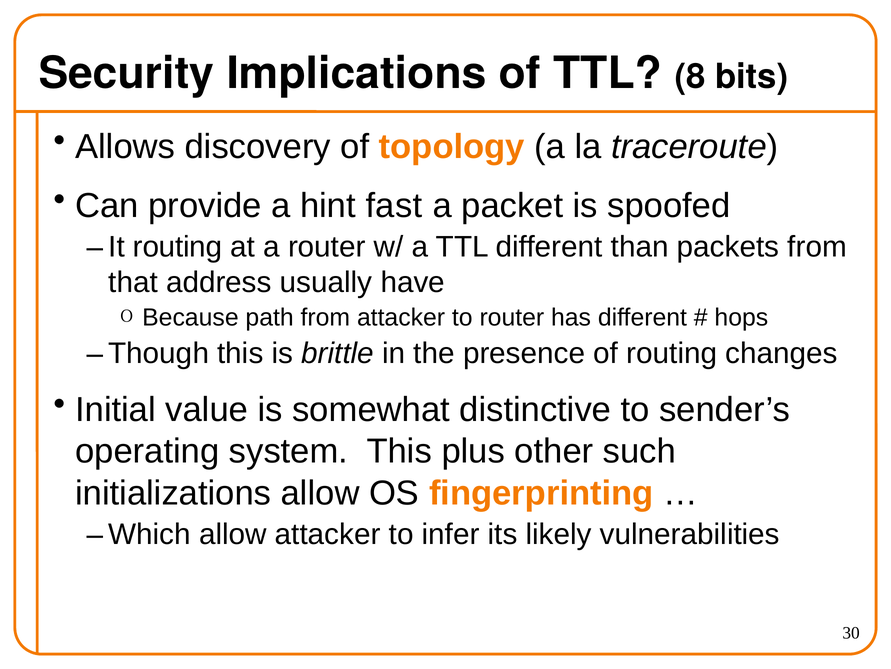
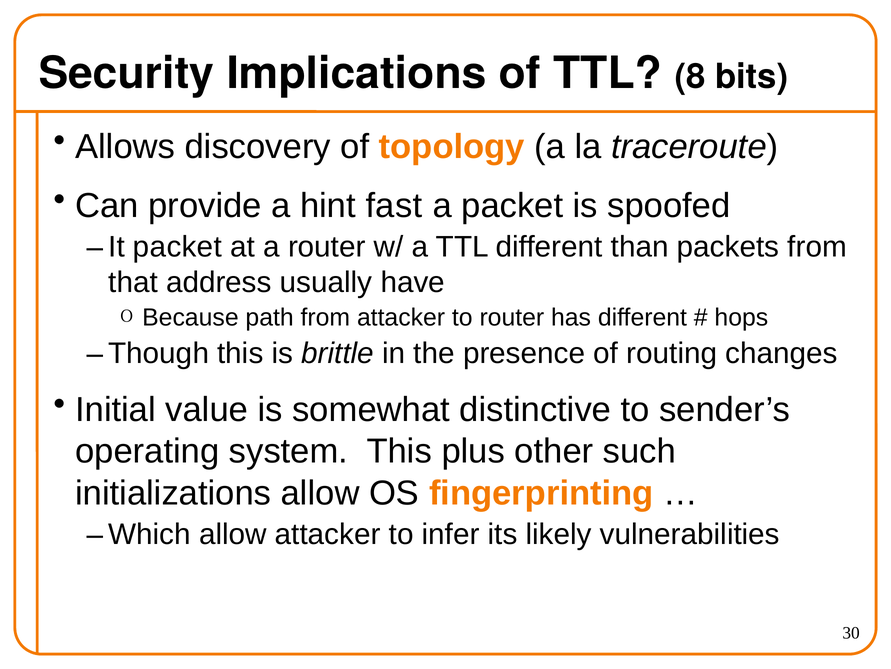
It routing: routing -> packet (177, 247)
